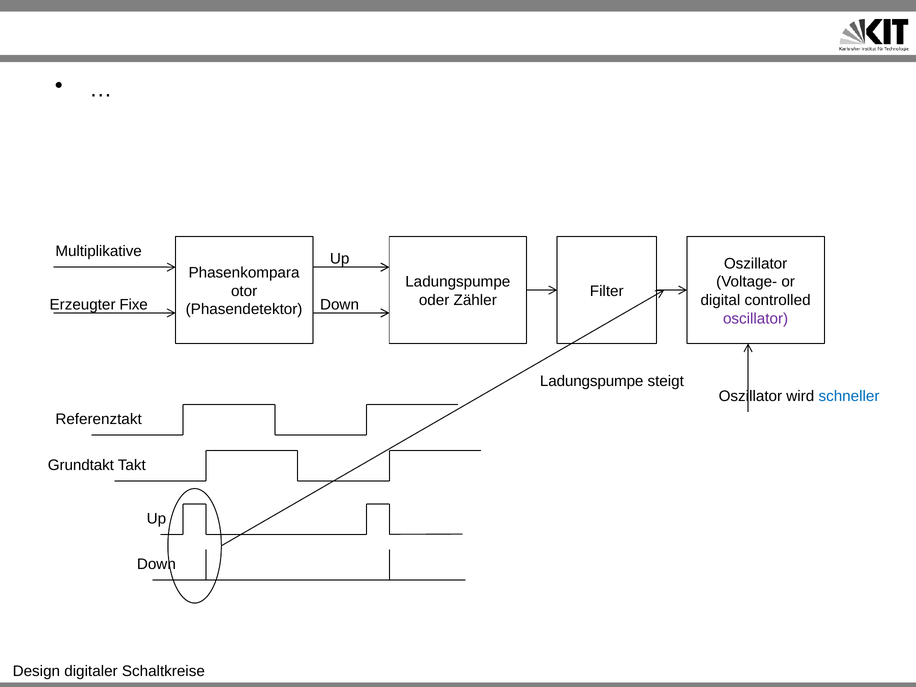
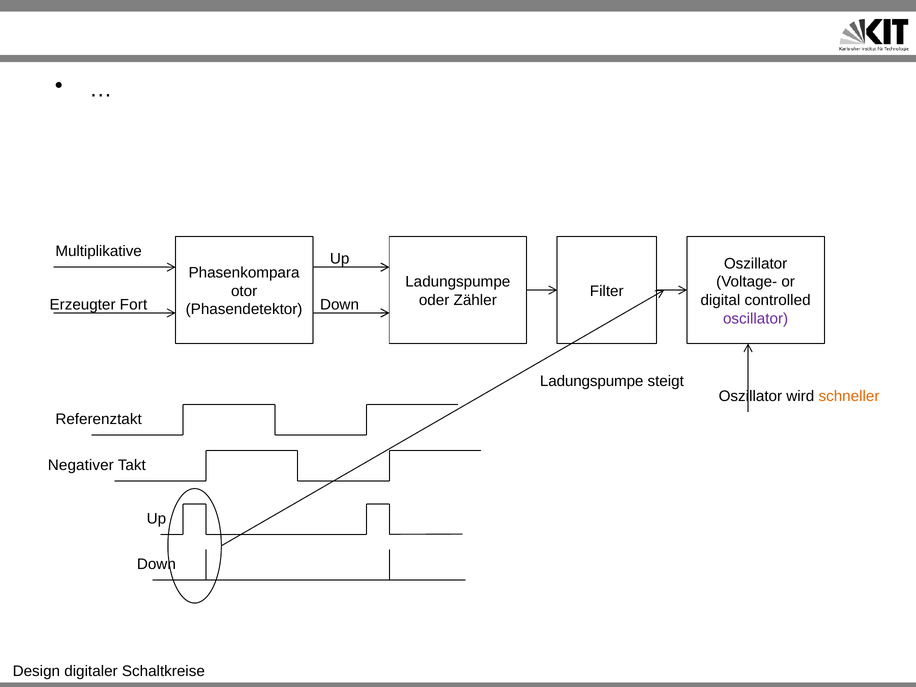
Fixe: Fixe -> Fort (133, 305)
schneller colour: blue -> orange (849, 396)
Grundtakt: Grundtakt -> Negativer (81, 465)
